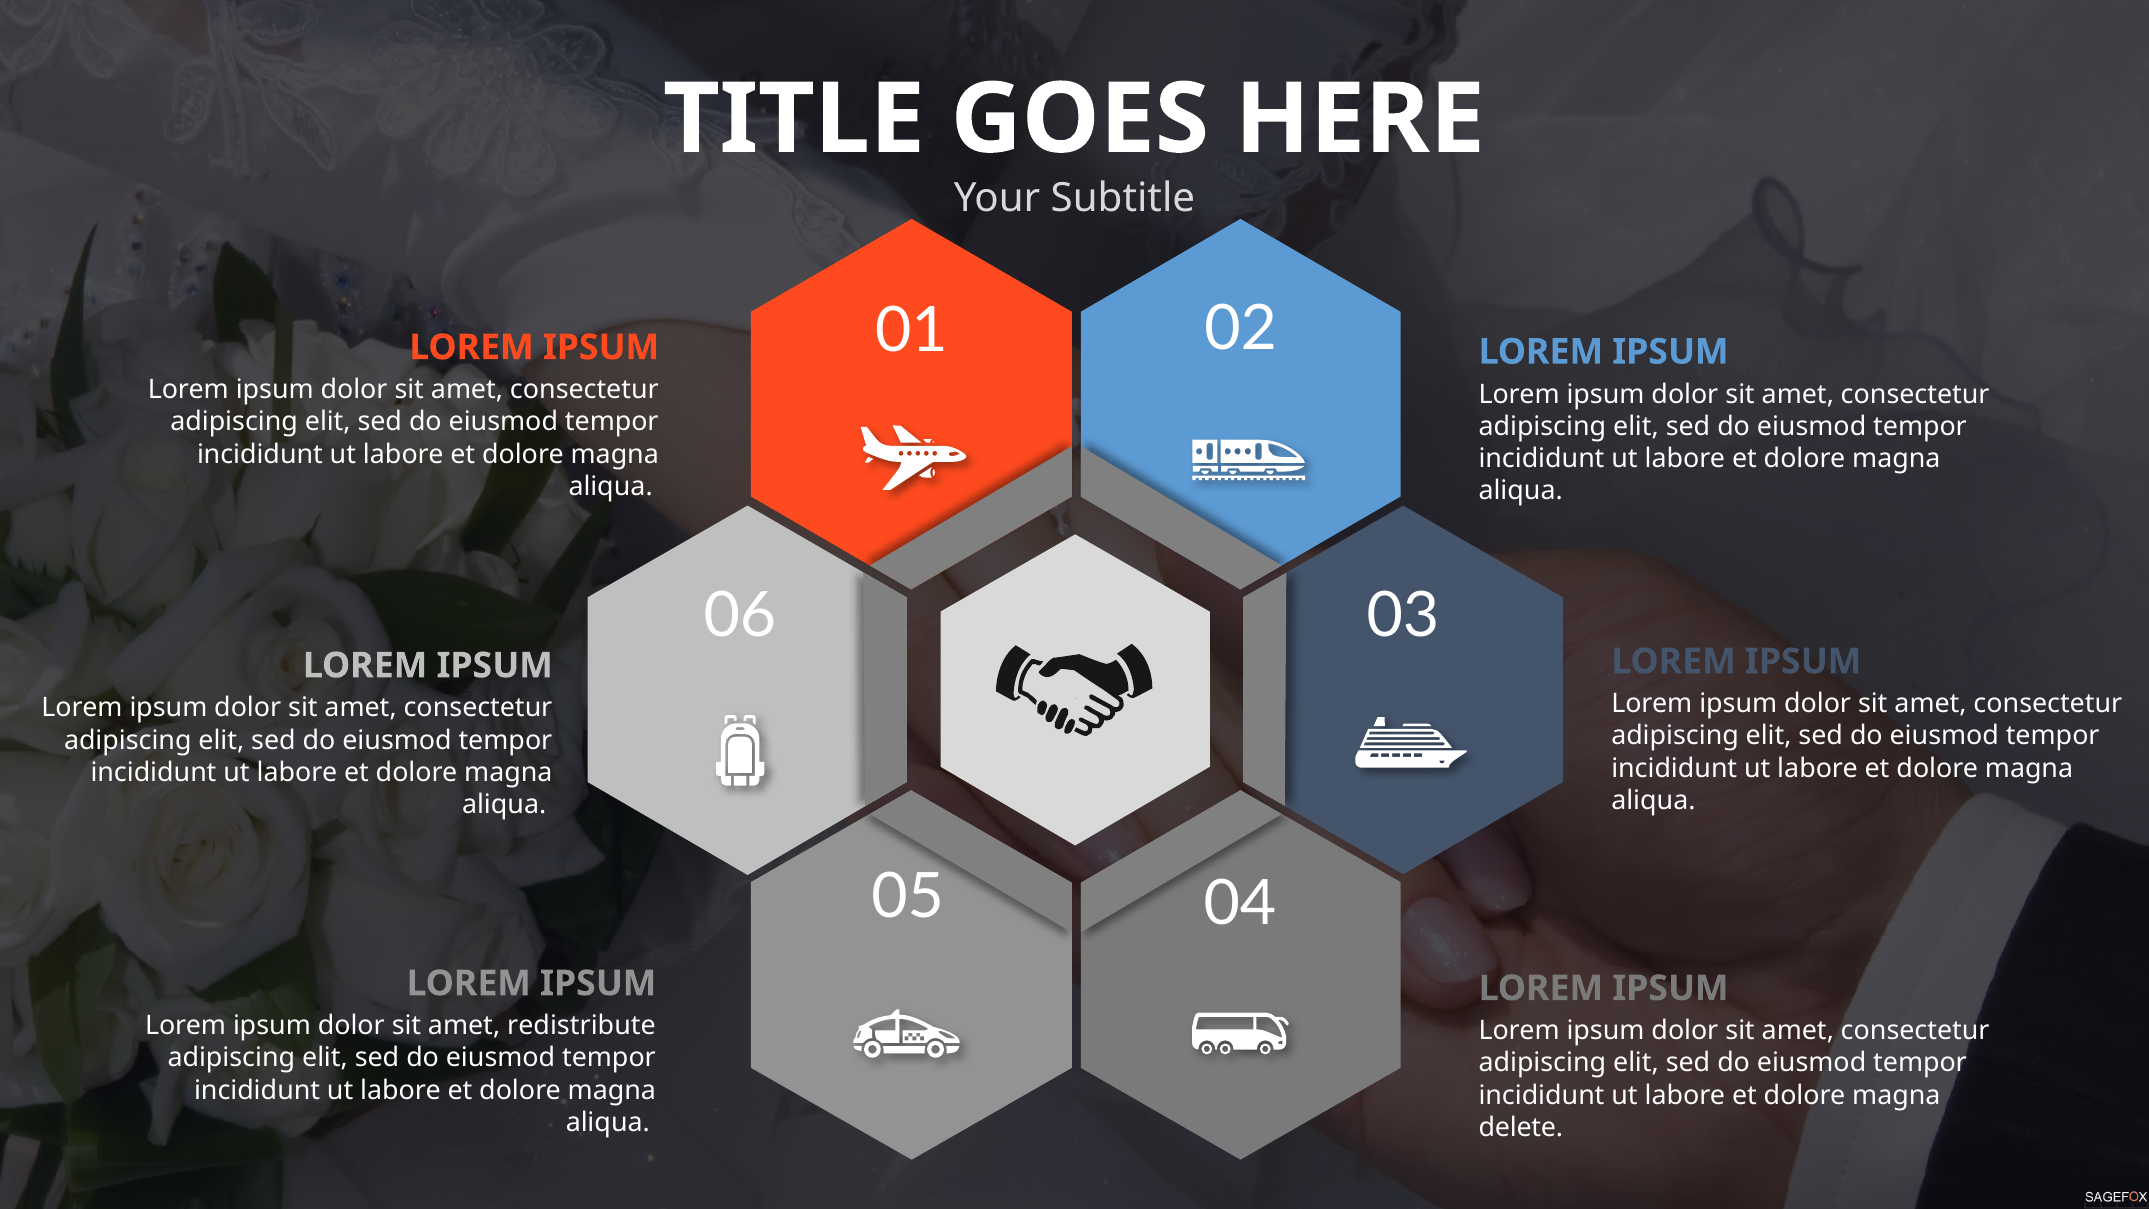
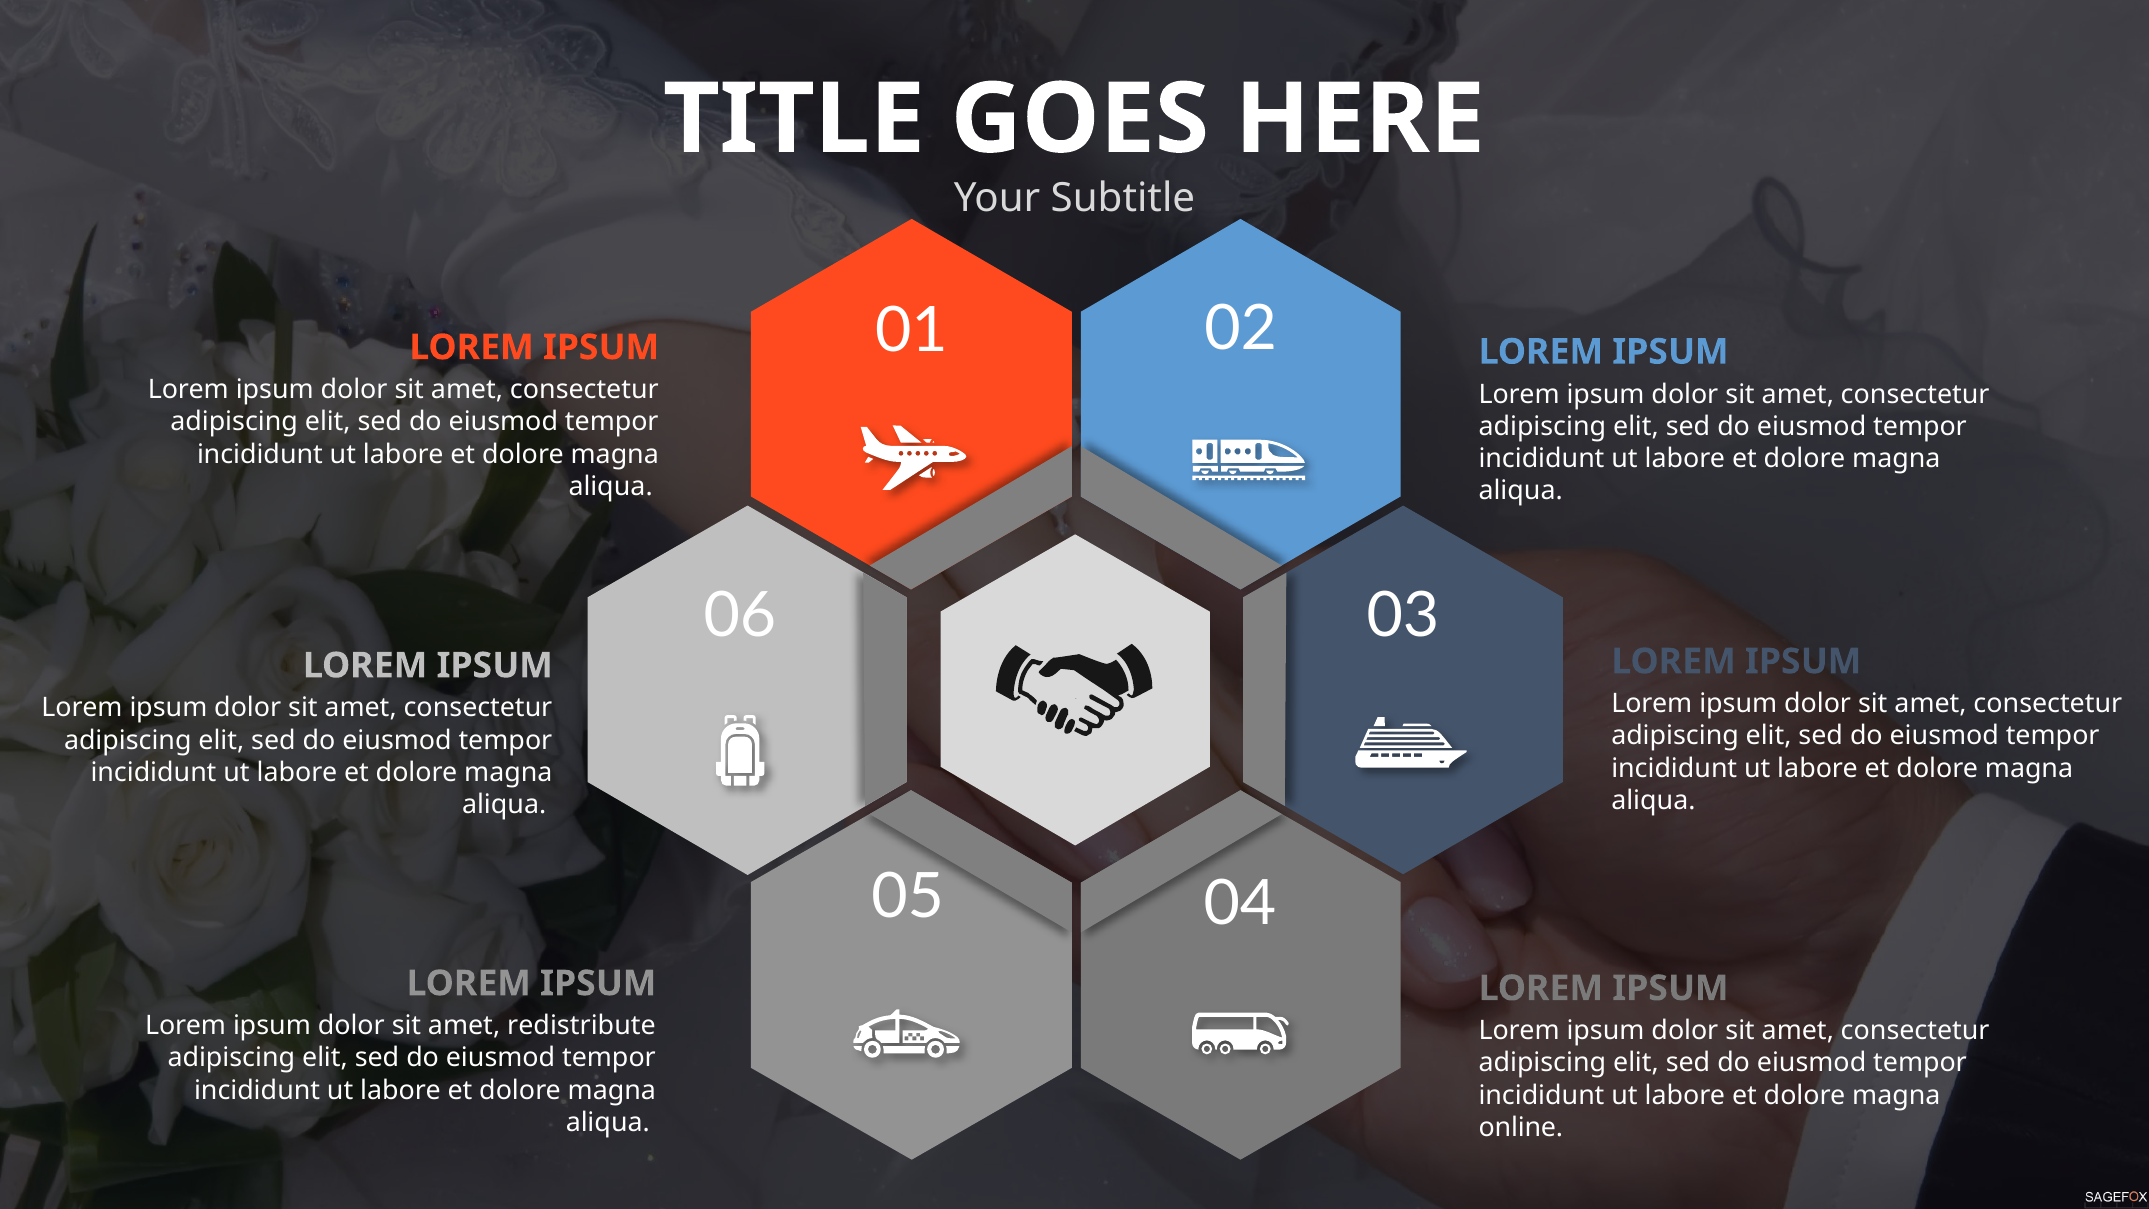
delete: delete -> online (1521, 1127)
